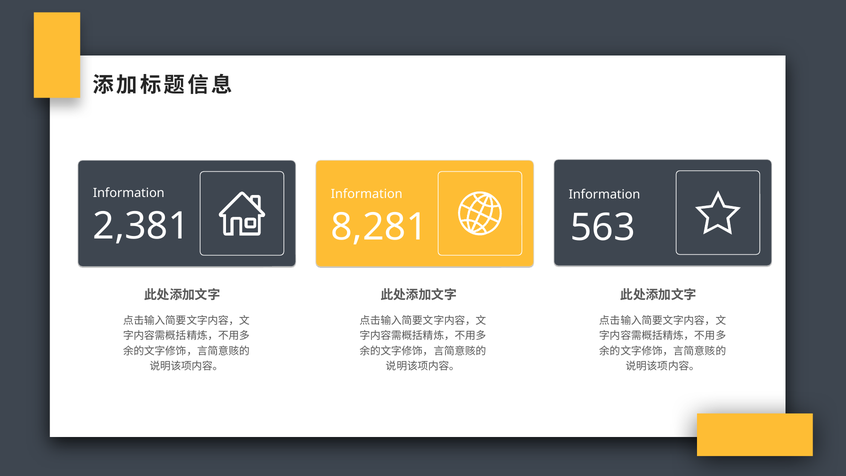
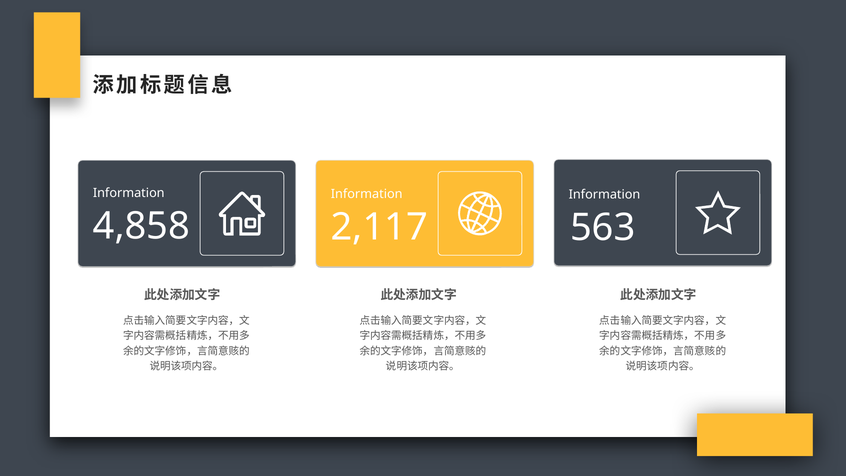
2,381: 2,381 -> 4,858 (141, 226)
8,281: 8,281 -> 2,117 (379, 227)
